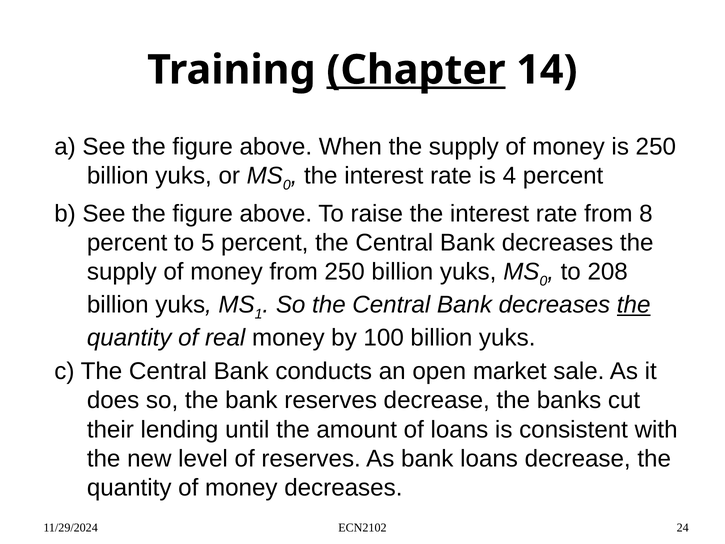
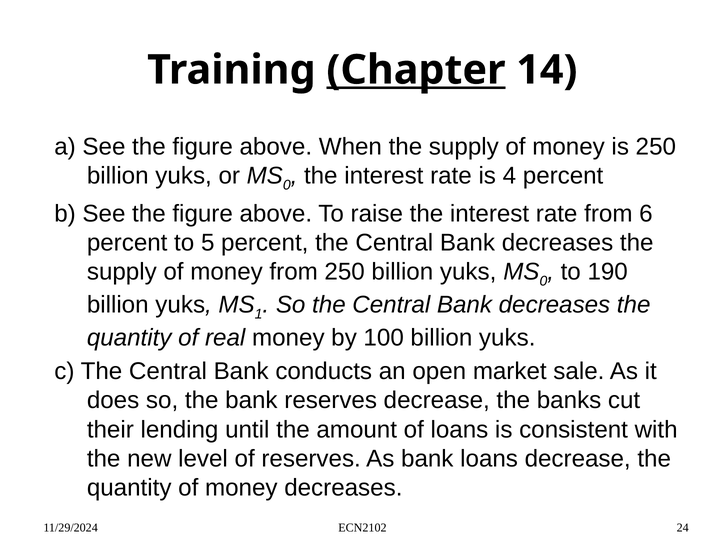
8: 8 -> 6 (646, 214)
208: 208 -> 190 (608, 272)
the underline: present -> none (634, 305)
